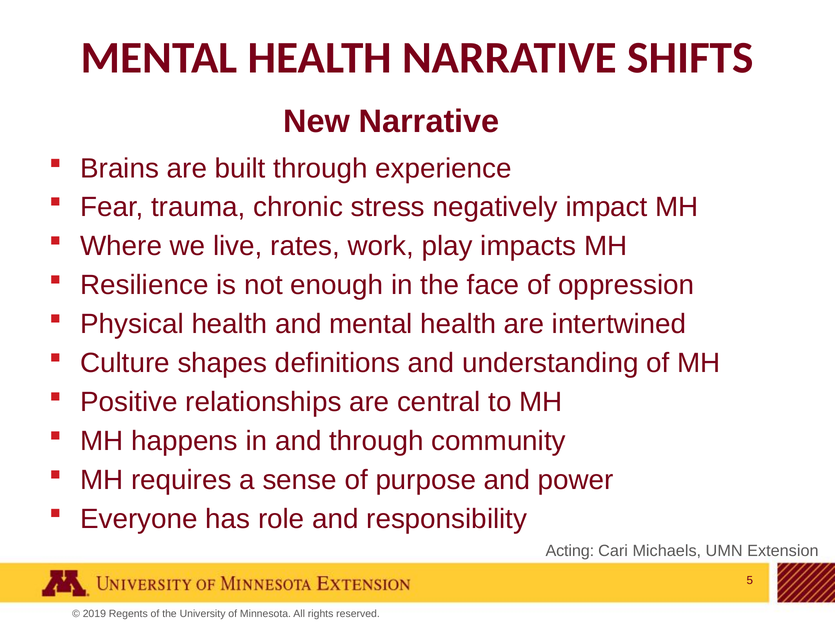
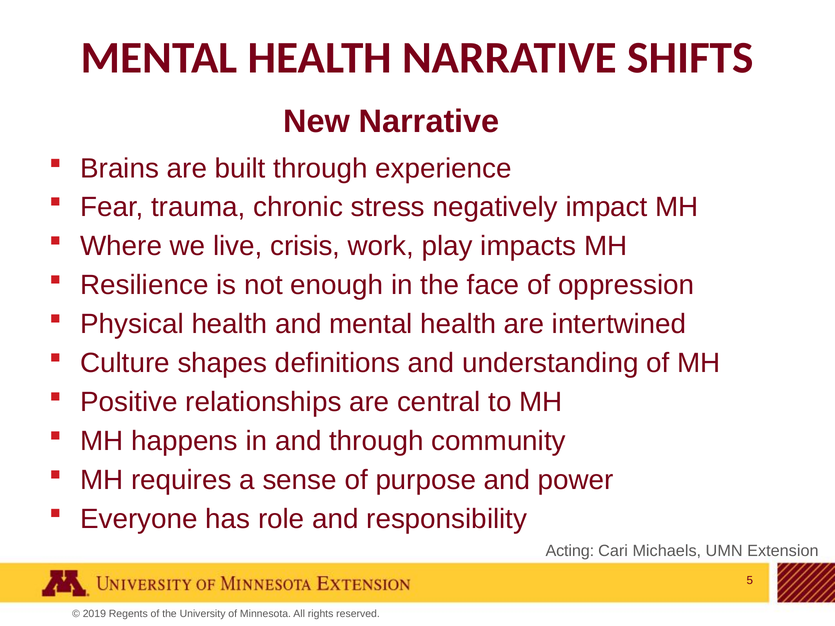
rates: rates -> crisis (305, 246)
